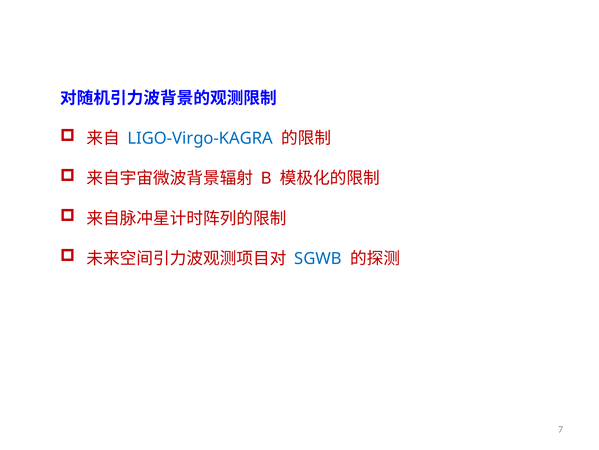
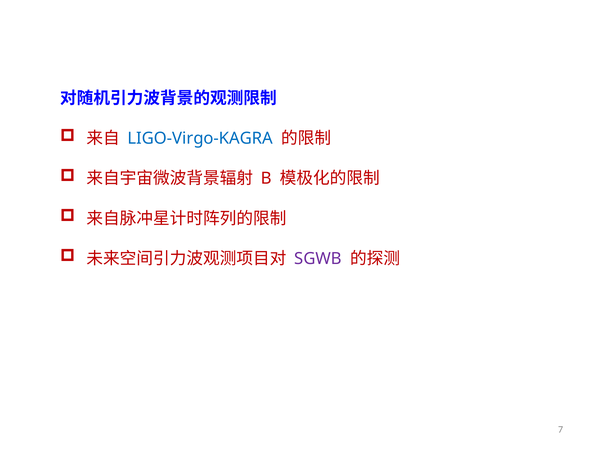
SGWB colour: blue -> purple (318, 258)
